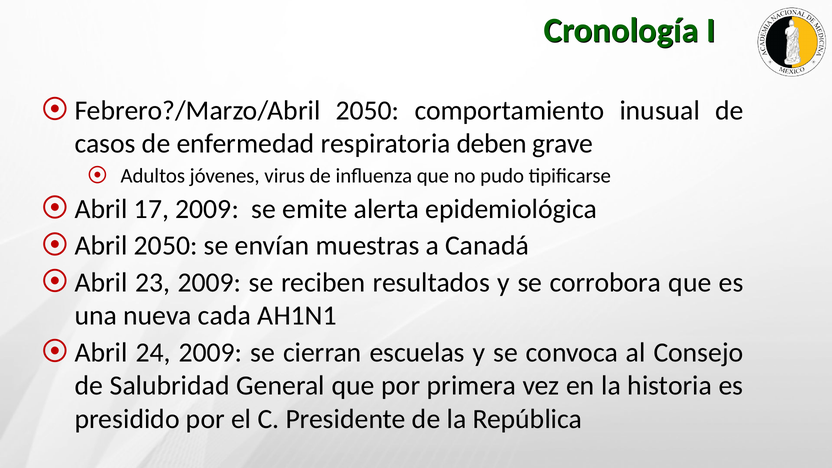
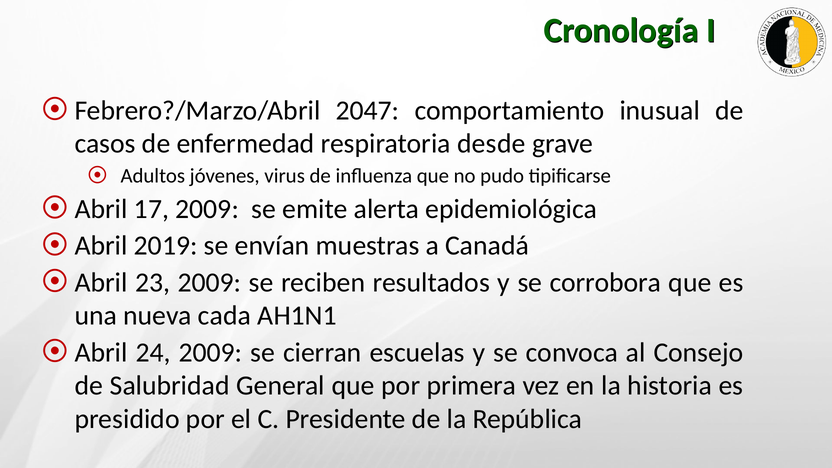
Febrero?/Marzo/Abril 2050: 2050 -> 2047 (367, 111)
deben: deben -> desde (491, 144)
Abril 2050: 2050 -> 2019 (166, 246)
